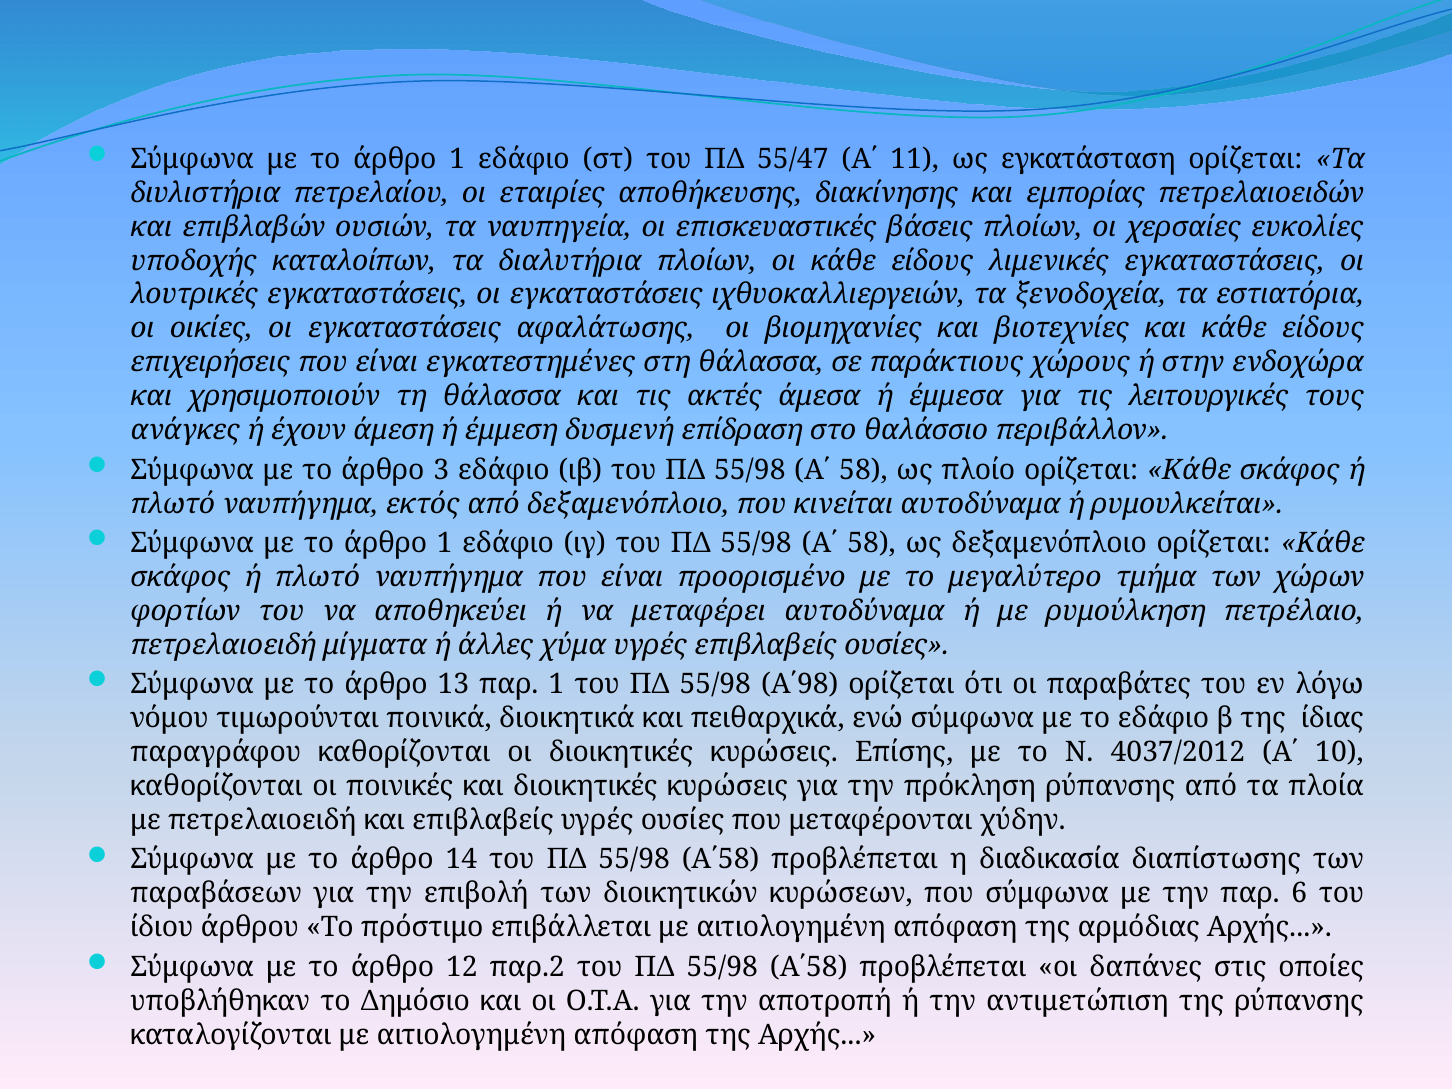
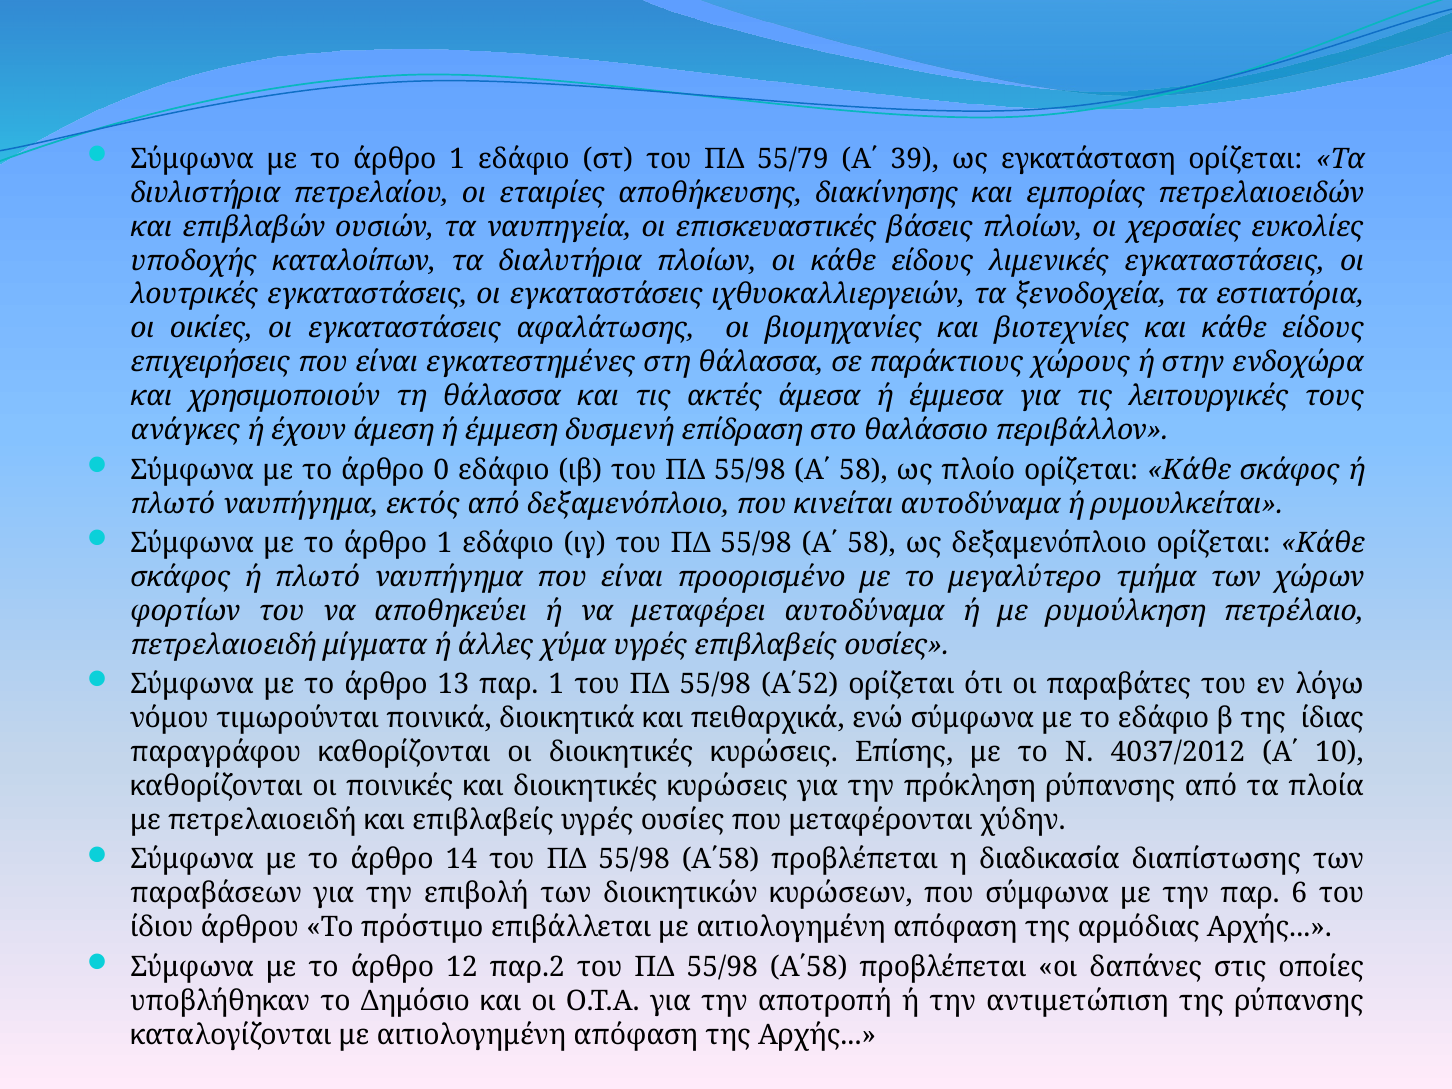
55/47: 55/47 -> 55/79 (793, 159)
11: 11 -> 39 (915, 159)
3: 3 -> 0 (441, 470)
Α΄98: Α΄98 -> Α΄52 (800, 684)
